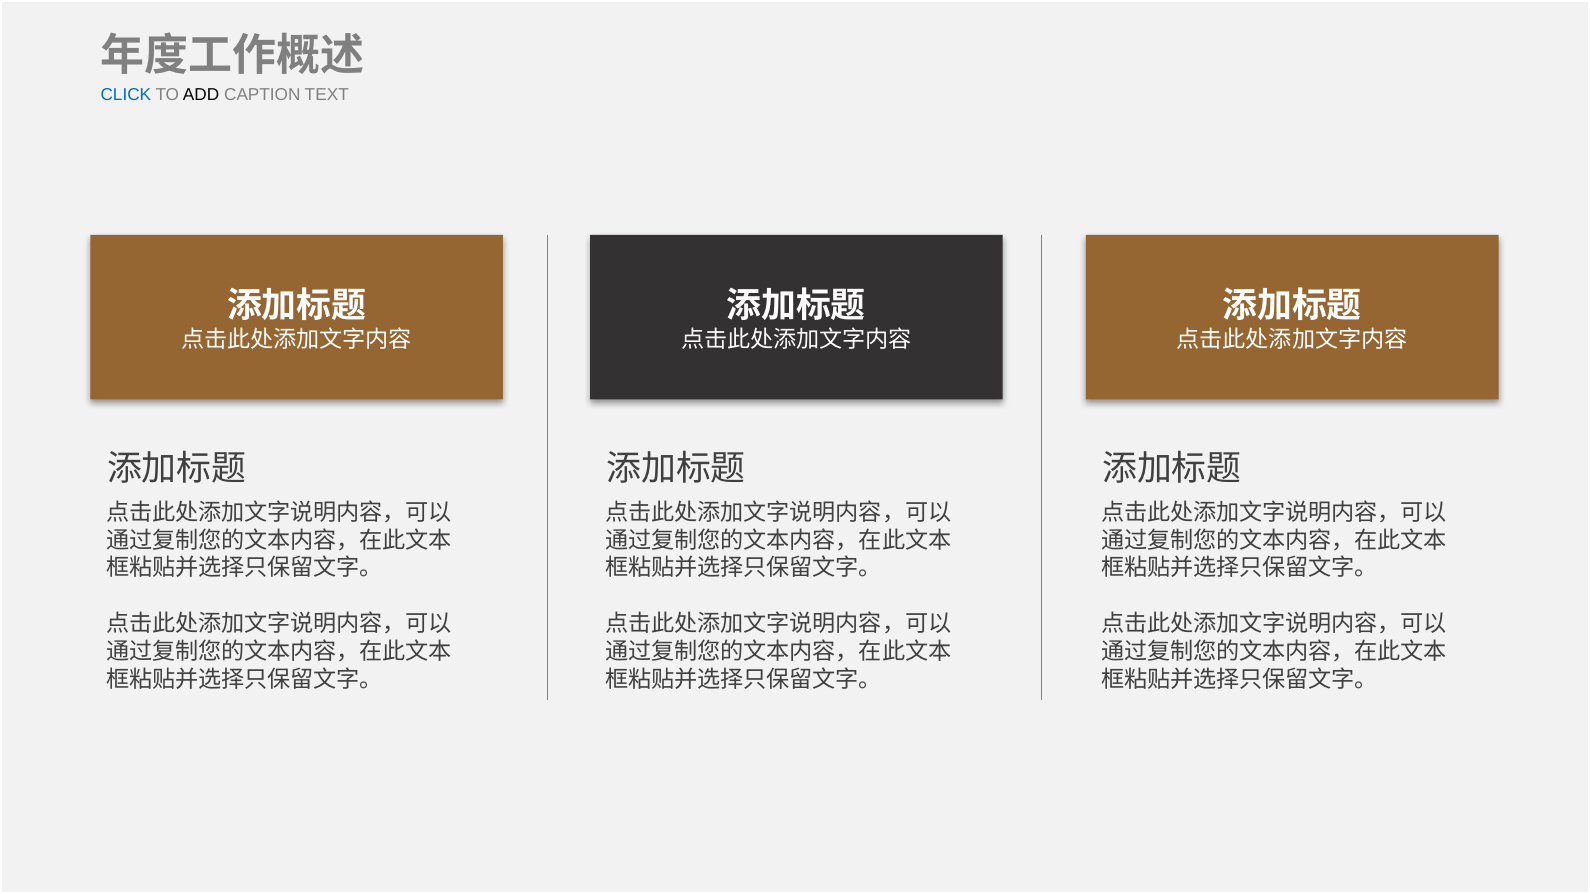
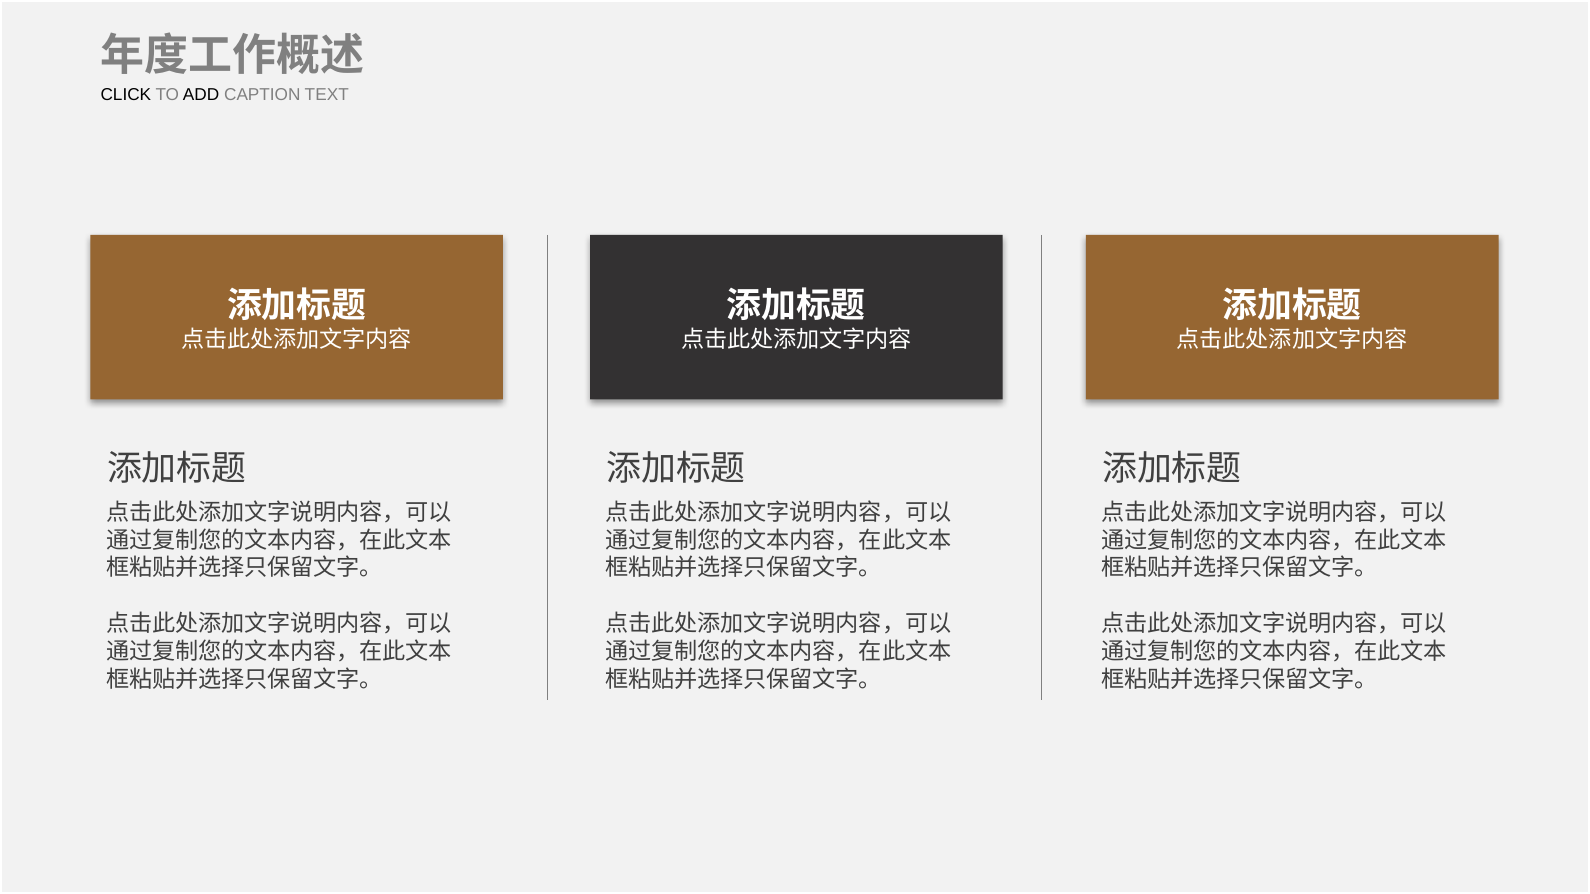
CLICK colour: blue -> black (126, 95)
